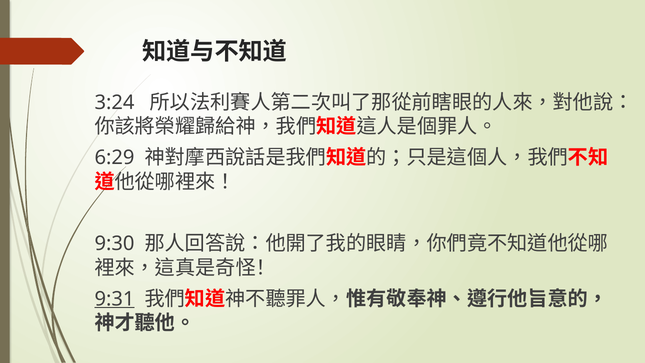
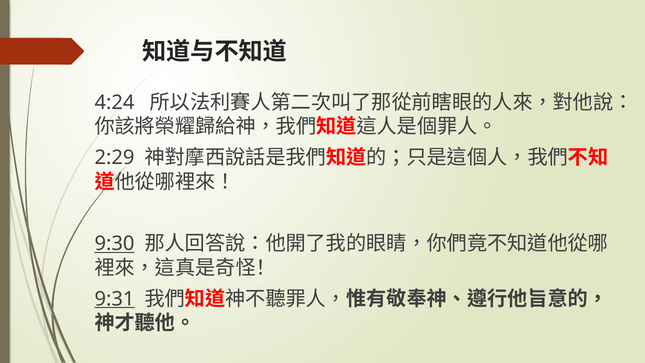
3:24: 3:24 -> 4:24 (115, 103)
6:29: 6:29 -> 2:29 (115, 158)
9:30 underline: none -> present (115, 244)
